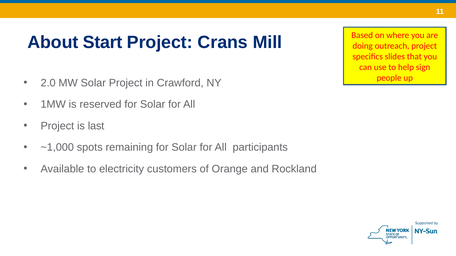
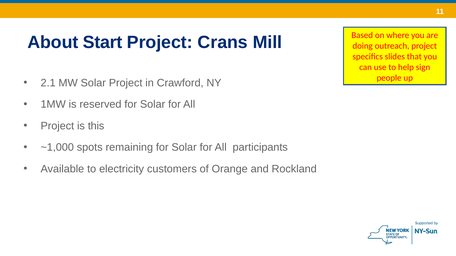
2.0: 2.0 -> 2.1 (48, 83)
last: last -> this (96, 126)
